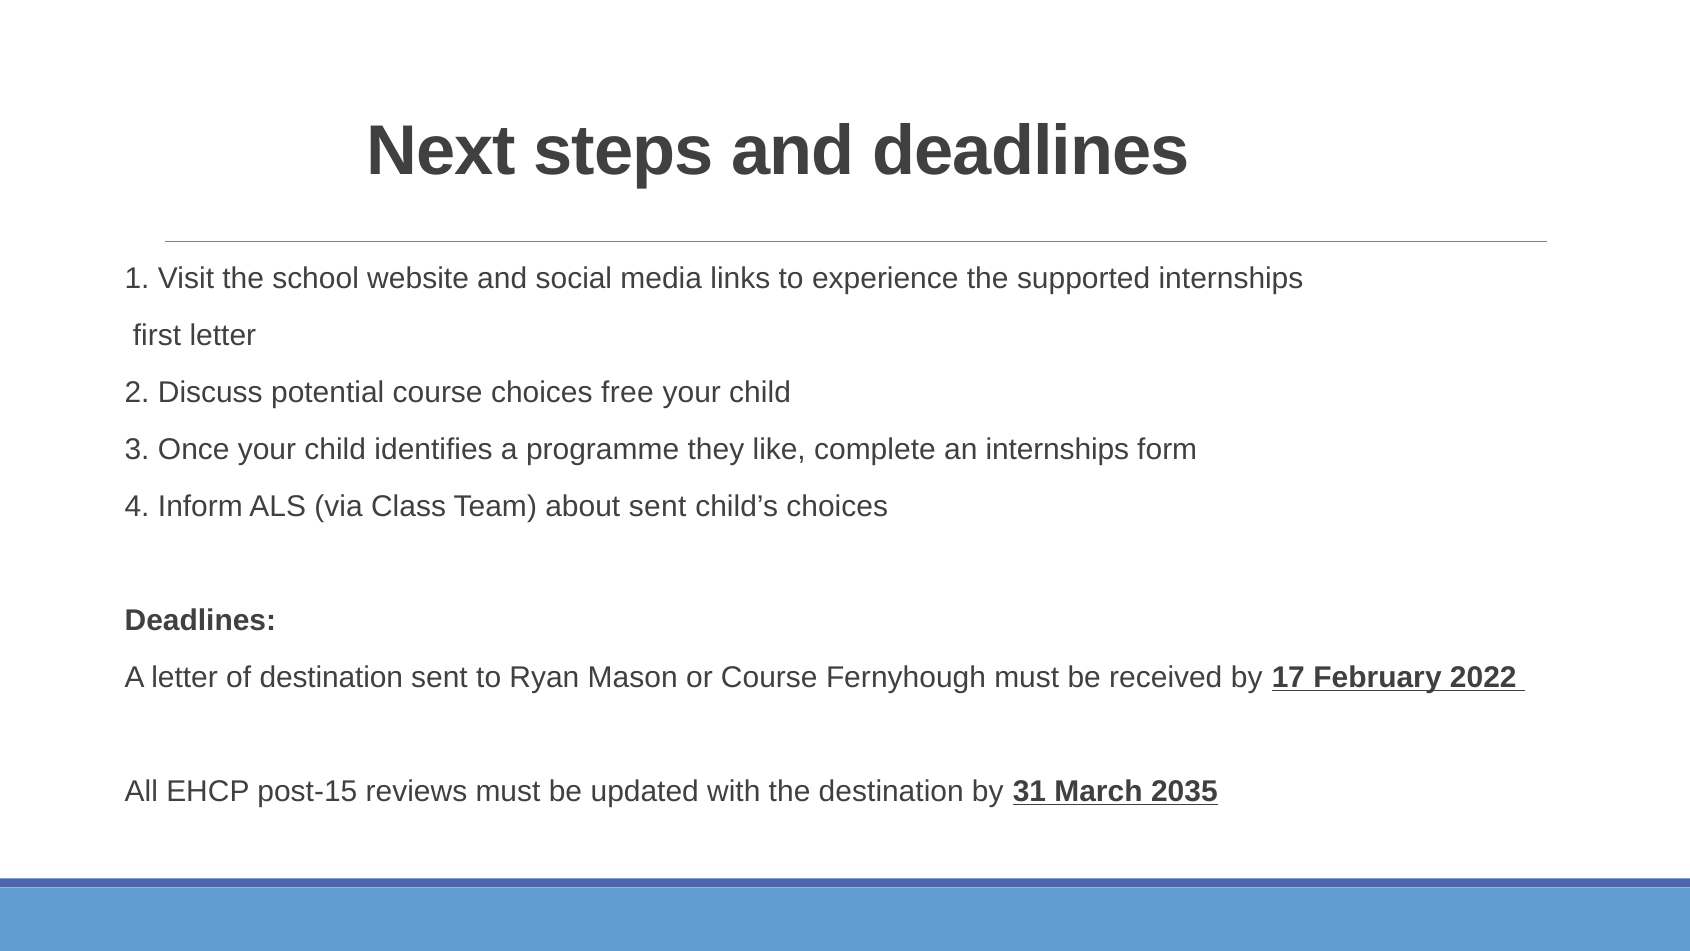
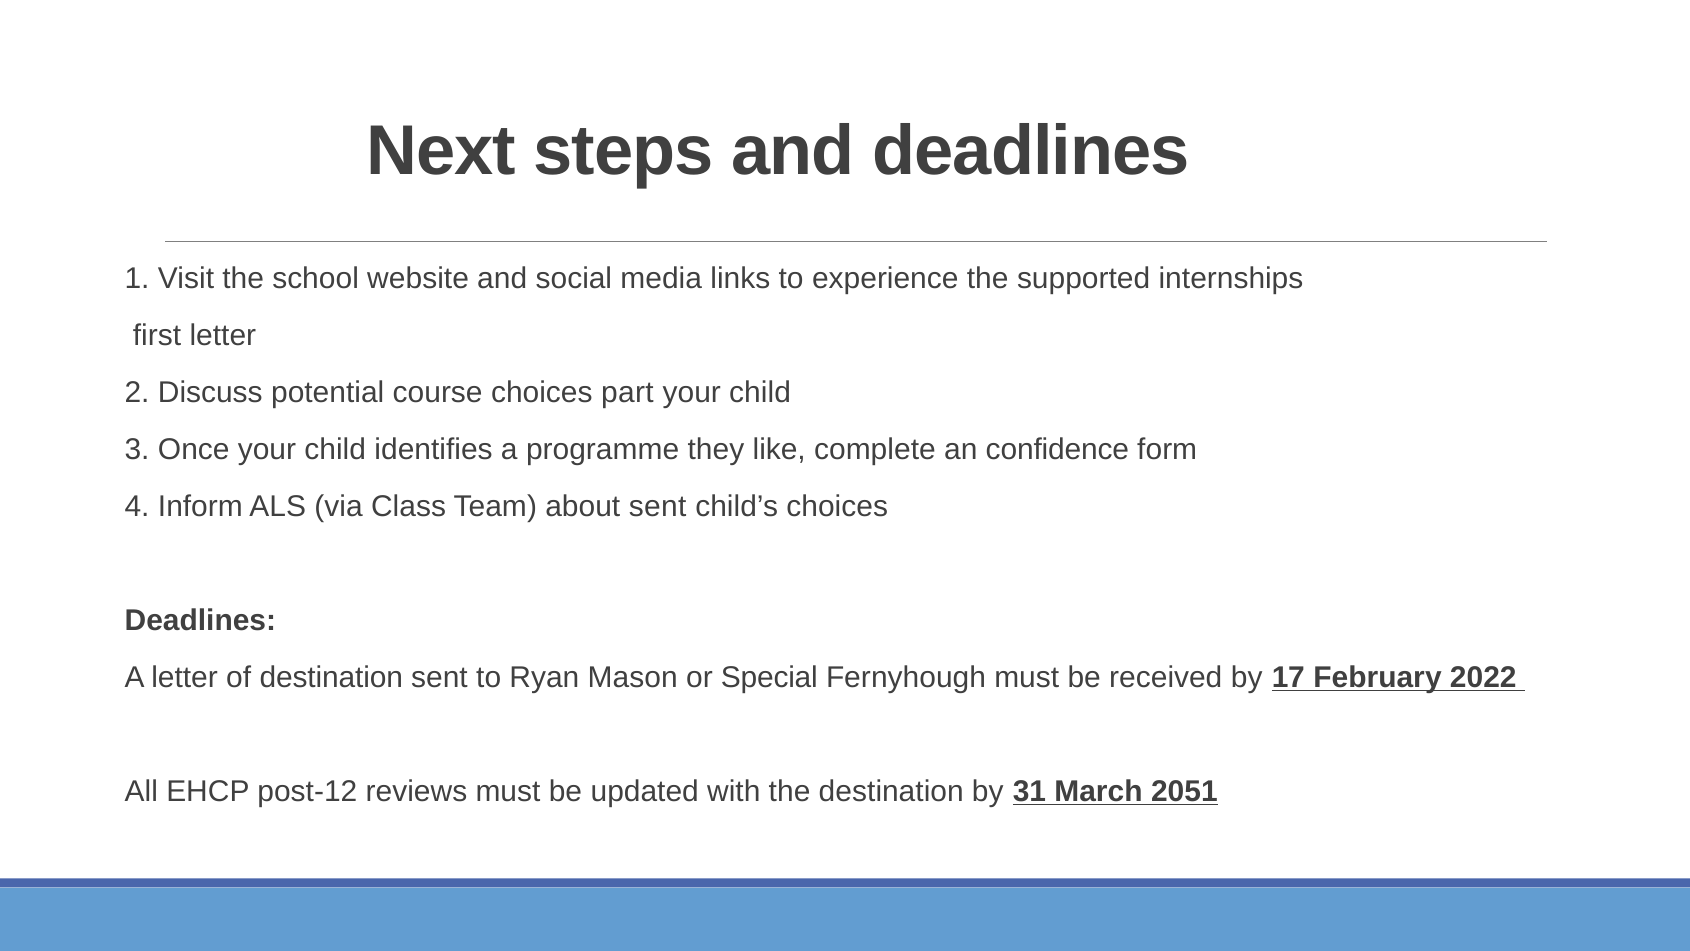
free: free -> part (627, 392)
an internships: internships -> confidence (1057, 449)
or Course: Course -> Special (769, 677)
post-15: post-15 -> post-12 (307, 791)
2035: 2035 -> 2051 (1184, 791)
